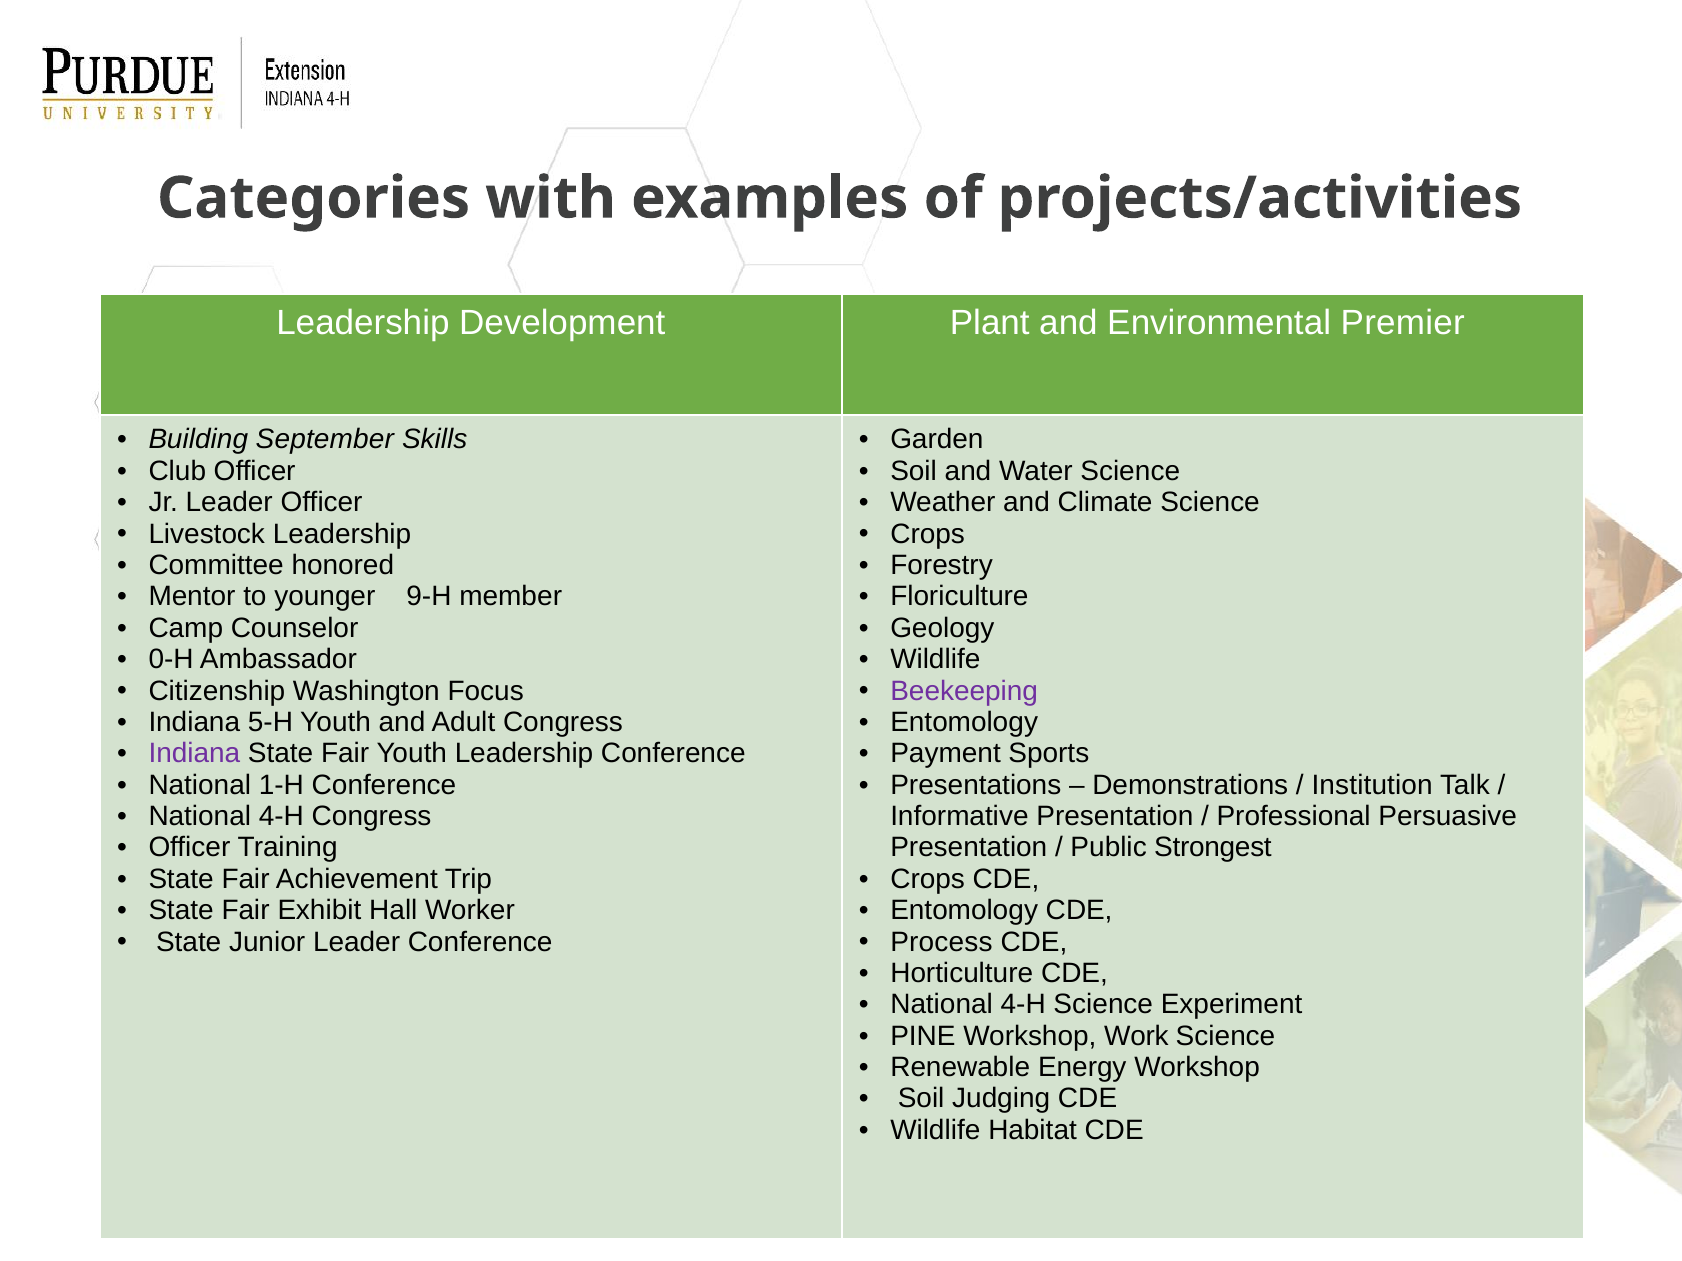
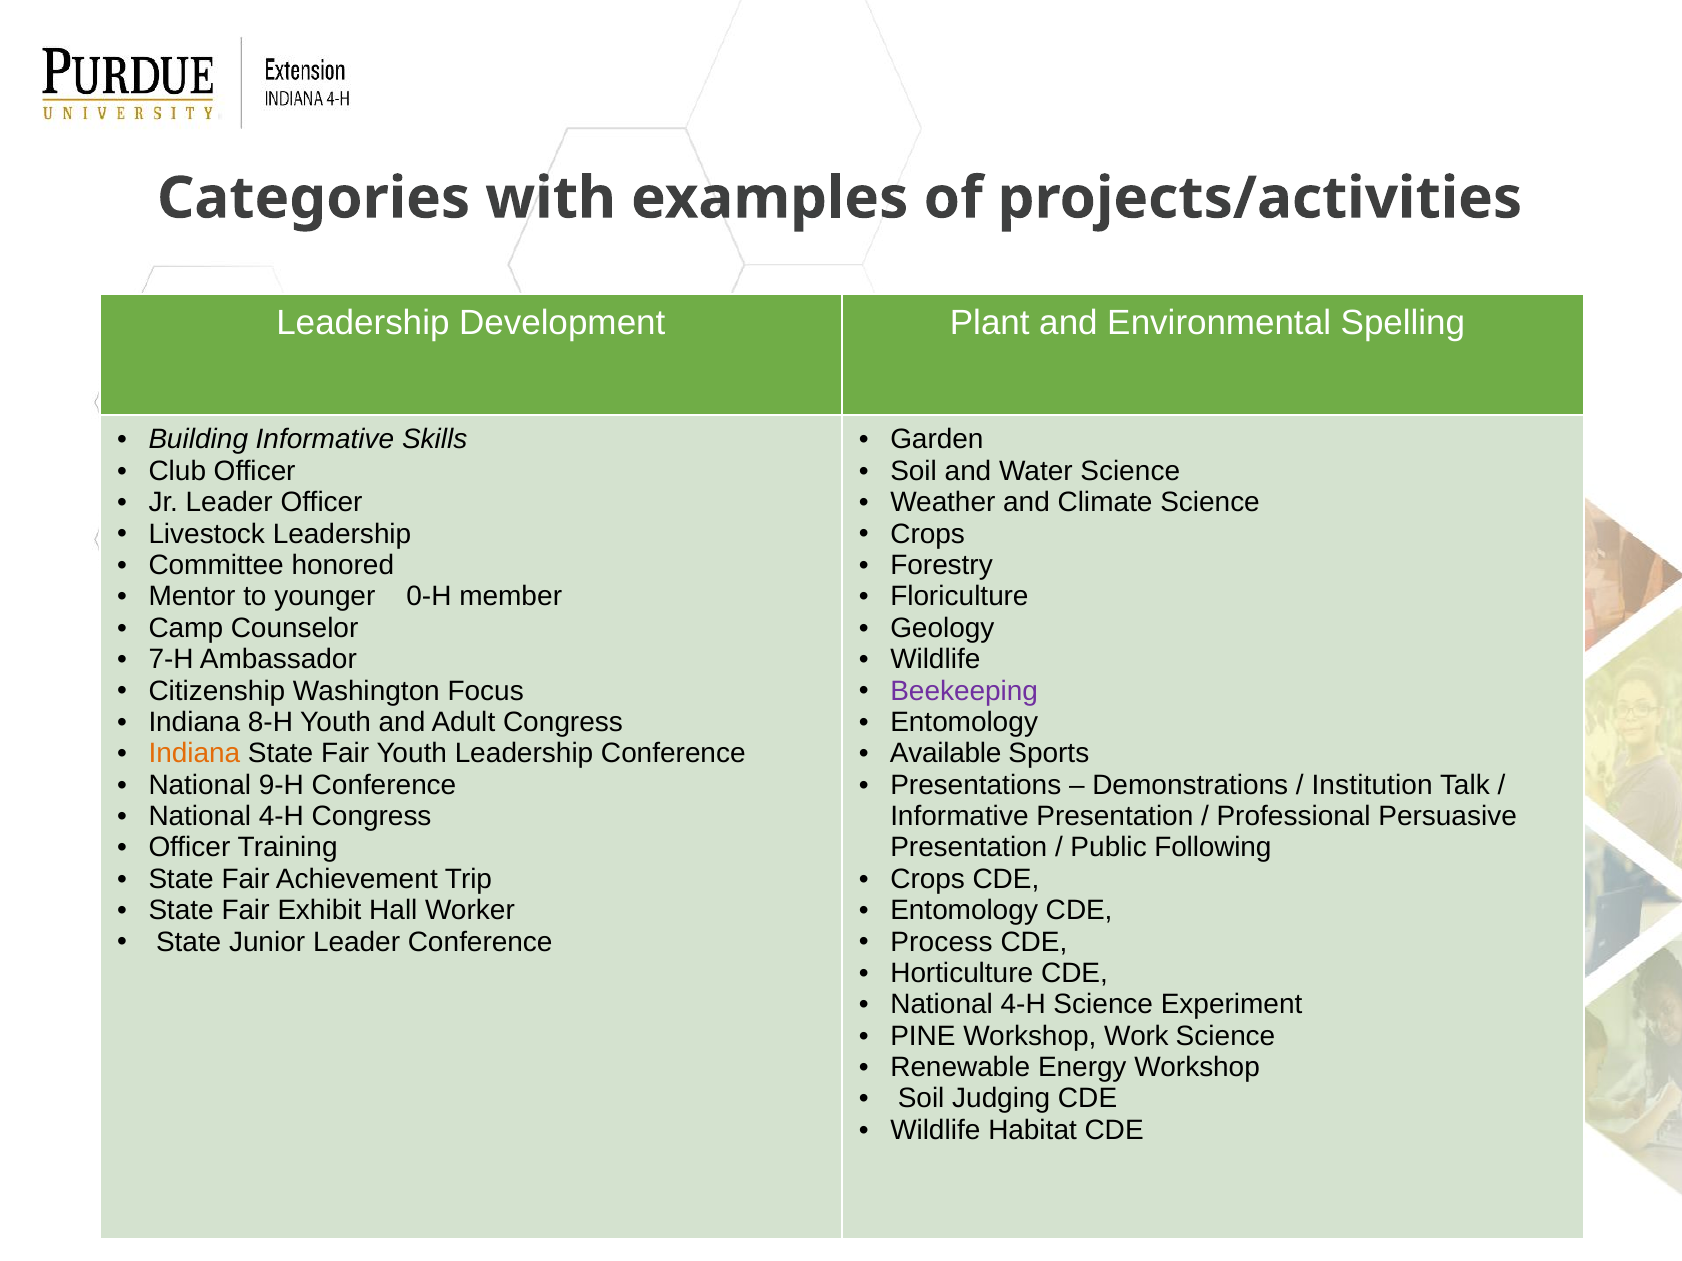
Premier: Premier -> Spelling (1403, 323)
Building September: September -> Informative (325, 440)
9-H: 9-H -> 0-H (429, 597)
0-H: 0-H -> 7-H (171, 660)
5-H: 5-H -> 8-H (270, 722)
Indiana colour: purple -> orange (194, 754)
Payment: Payment -> Available (946, 754)
1-H: 1-H -> 9-H (281, 785)
Strongest: Strongest -> Following (1213, 848)
